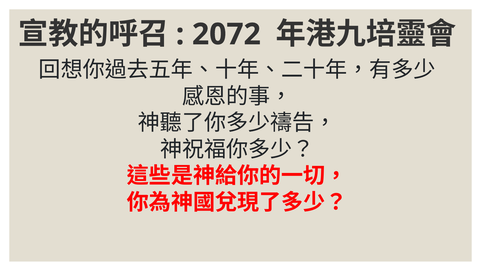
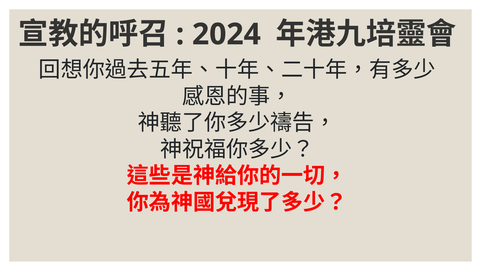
2072: 2072 -> 2024 (226, 34)
